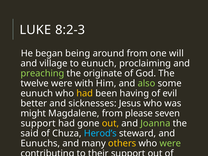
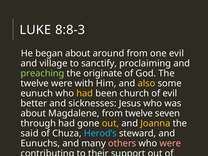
8:2-3: 8:2-3 -> 8:8-3 (70, 30)
began being: being -> about (78, 53)
one will: will -> evil (176, 53)
to eunuch: eunuch -> sanctify (99, 63)
also colour: light green -> yellow (147, 83)
having: having -> church (134, 93)
might: might -> about (33, 113)
from please: please -> twelve (139, 113)
support: support -> through (38, 123)
Joanna colour: light green -> yellow (155, 123)
others colour: yellow -> pink (122, 143)
were colour: light green -> pink (170, 143)
